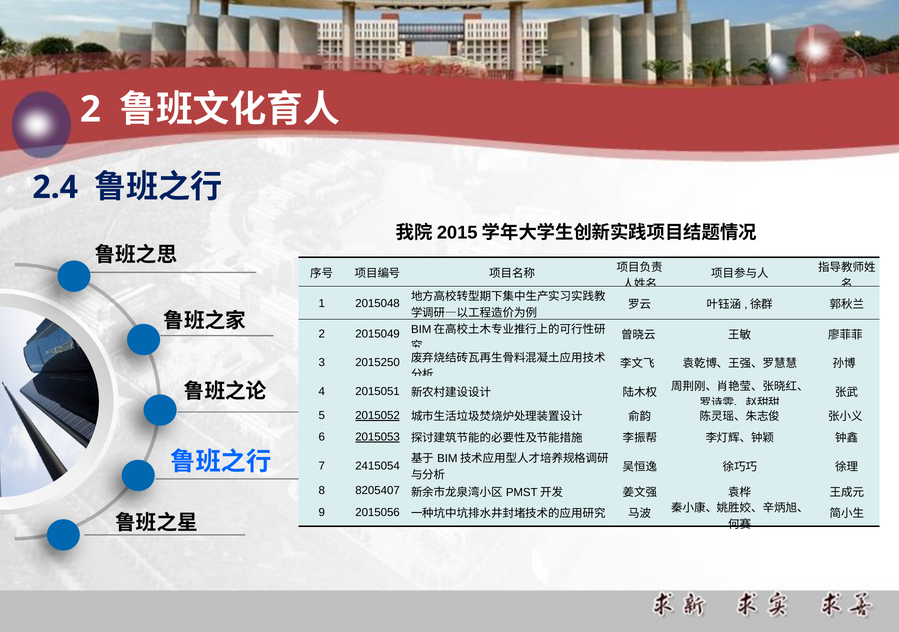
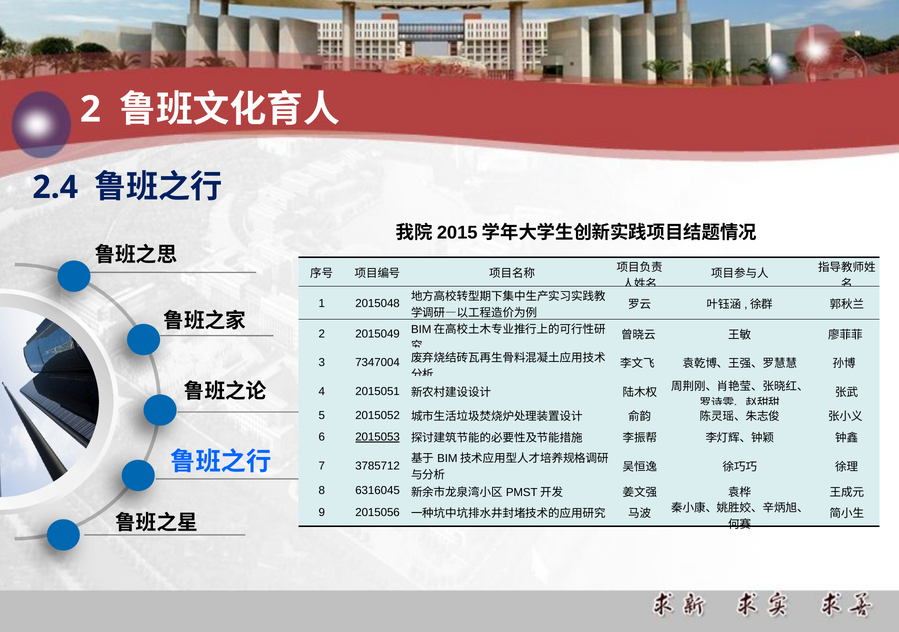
2015250: 2015250 -> 7347004 (378, 362)
2015052 underline: present -> none (378, 415)
2415054: 2415054 -> 3785712 (378, 466)
8205407: 8205407 -> 6316045 (378, 491)
